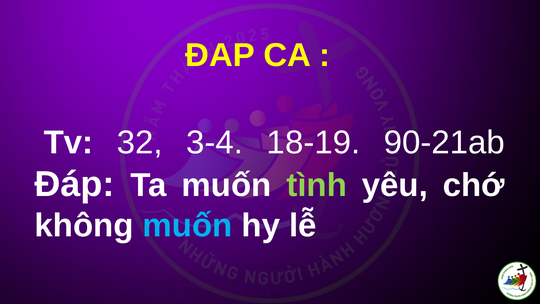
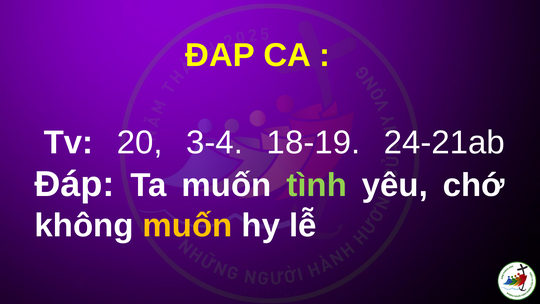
32: 32 -> 20 (140, 142)
90-21ab: 90-21ab -> 24-21ab (444, 142)
muốn colour: light blue -> yellow (188, 225)
